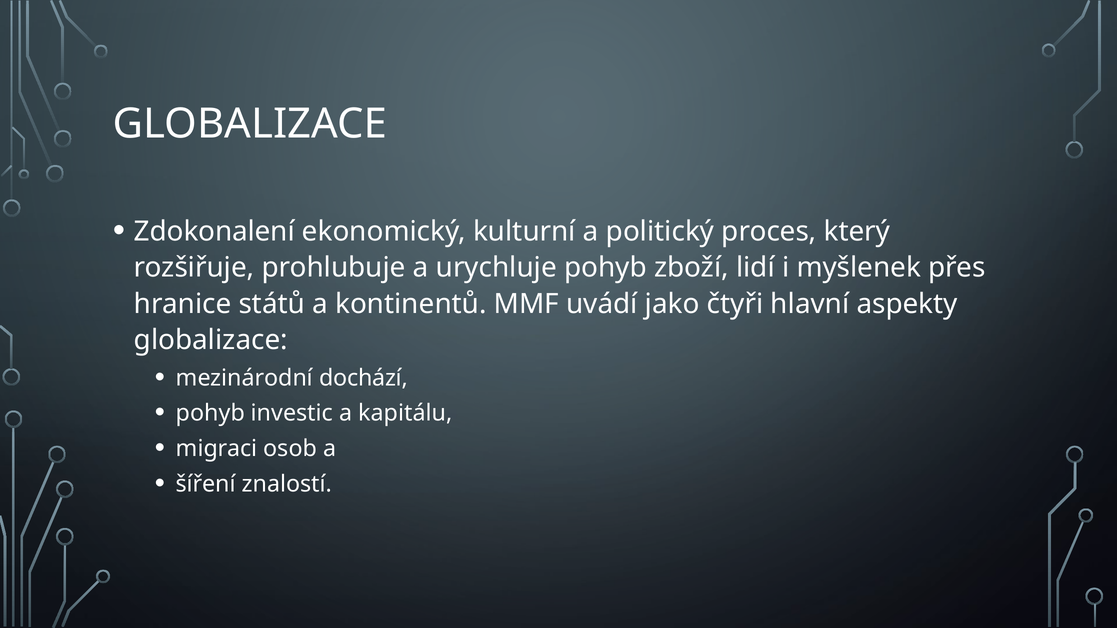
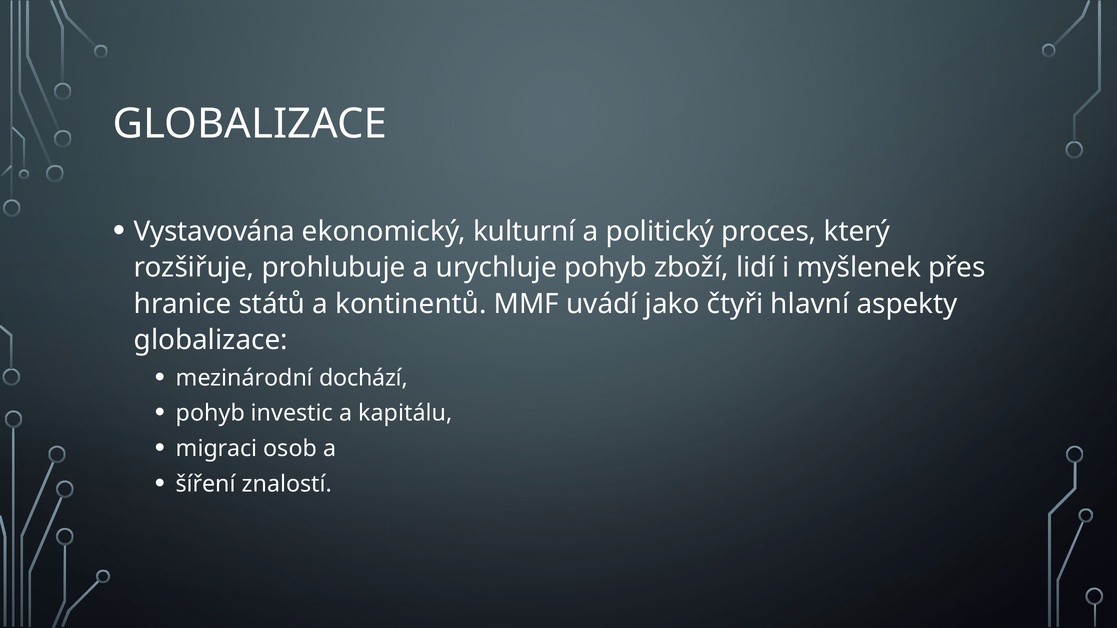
Zdokonalení: Zdokonalení -> Vystavována (214, 232)
